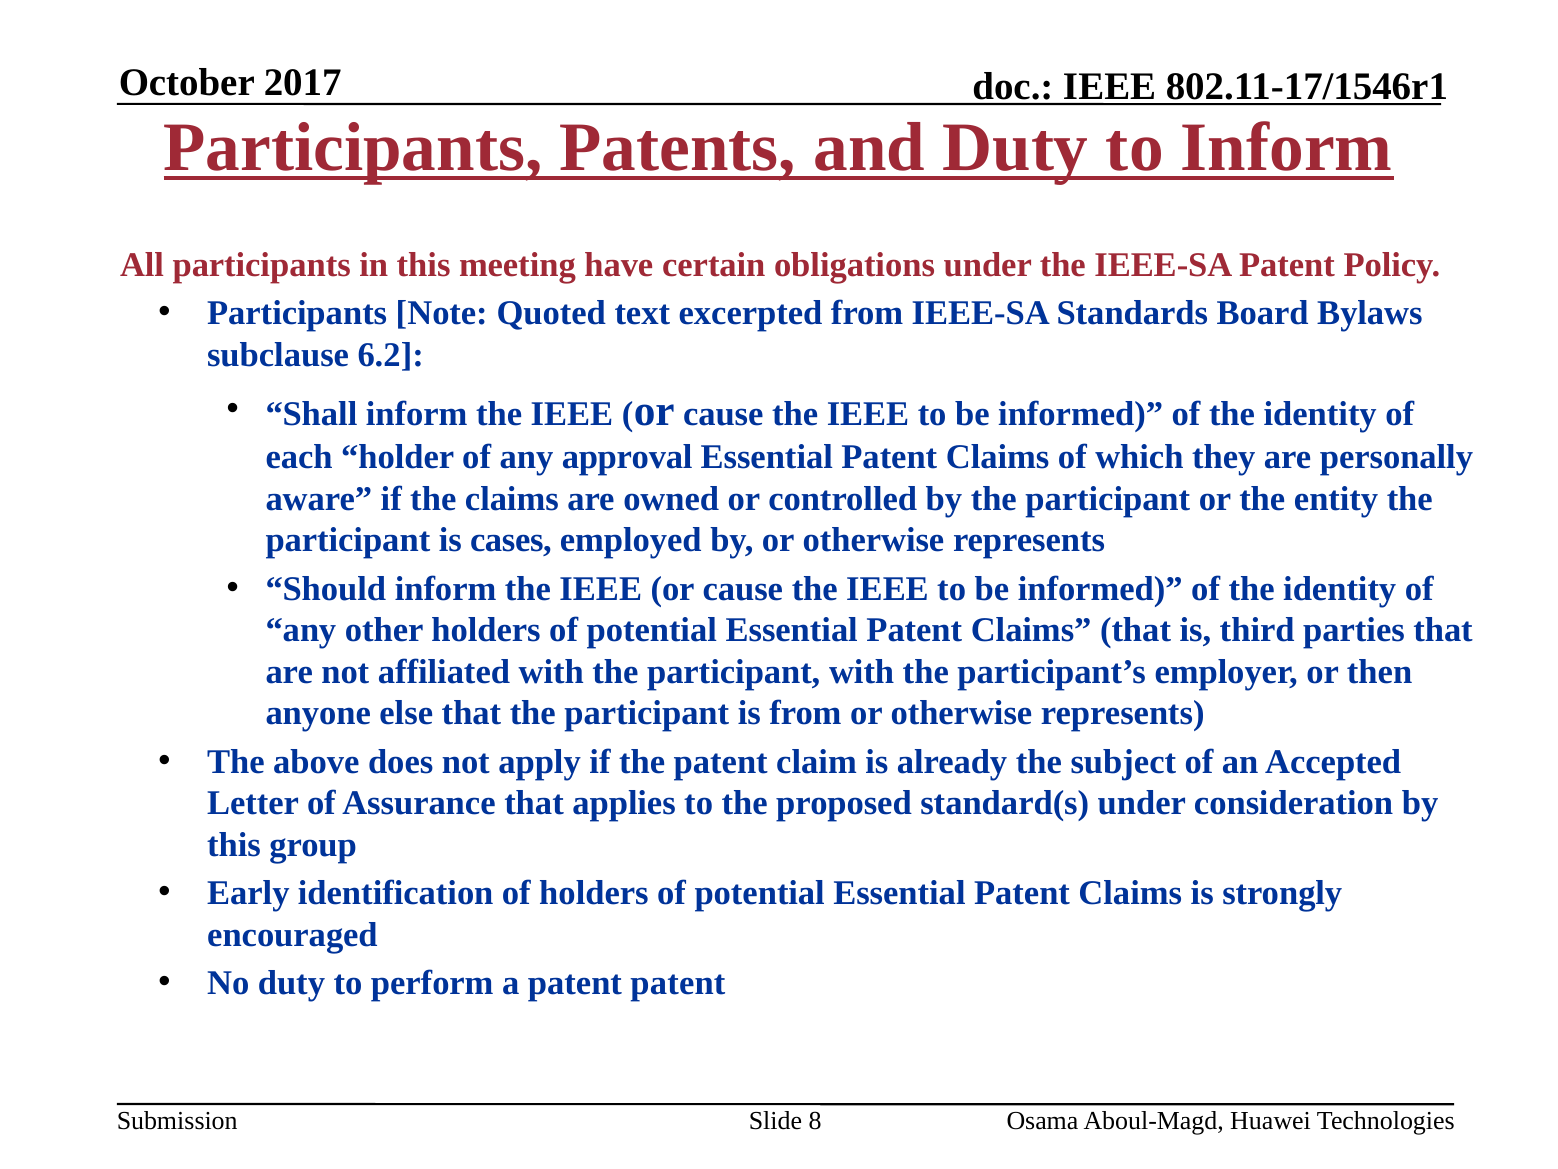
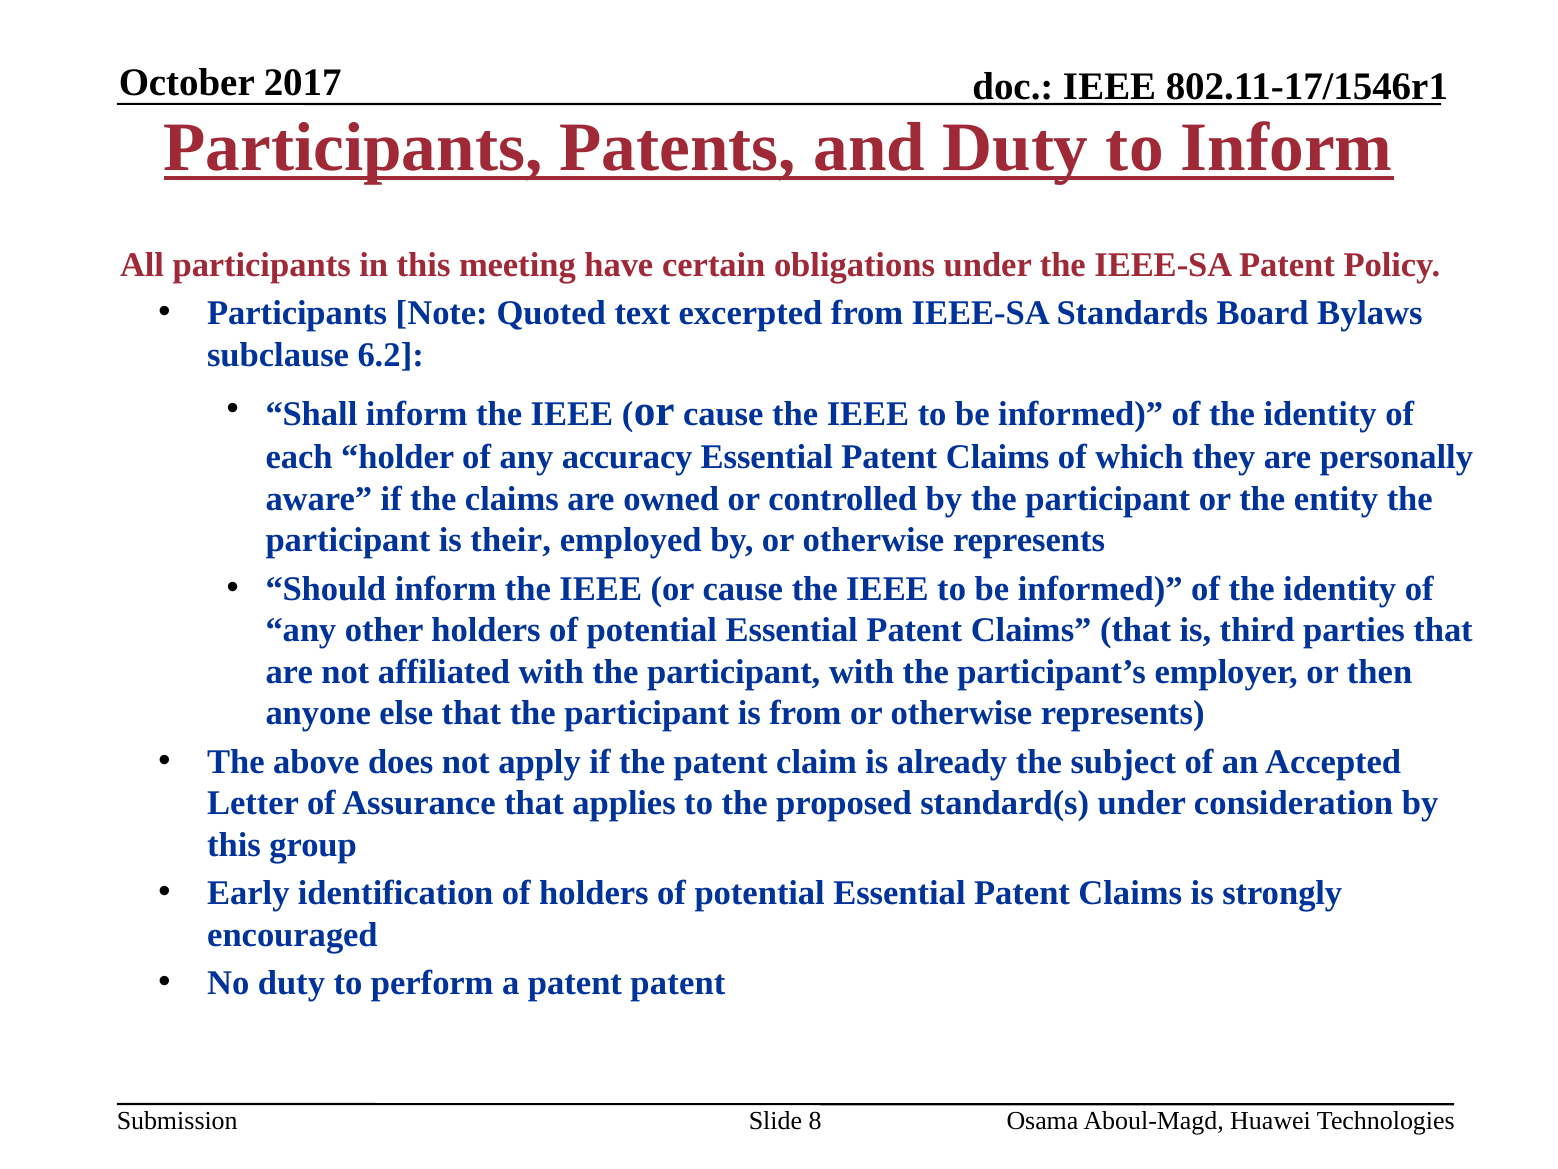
approval: approval -> accuracy (627, 457)
cases: cases -> their (511, 540)
